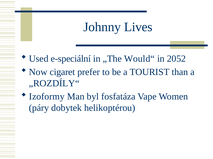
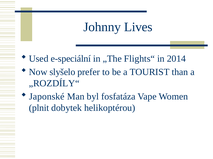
Would“: Would“ -> Flights“ (139, 59)
2052: 2052 -> 2014 (176, 59)
cigaret: cigaret -> slyšelo (62, 72)
Izoformy: Izoformy -> Japonské (47, 97)
páry: páry -> plnit (39, 108)
